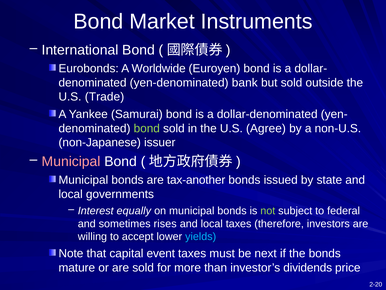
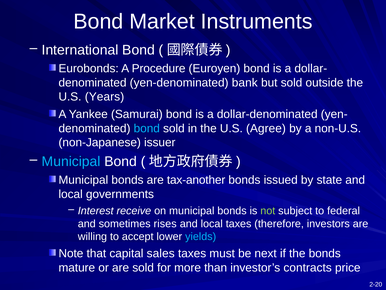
Worldwide: Worldwide -> Procedure (159, 68)
Trade: Trade -> Years (105, 97)
bond colour: light green -> light blue (147, 128)
Municipal colour: pink -> light blue (71, 161)
equally: equally -> receive (134, 210)
event: event -> sales (161, 253)
dividends: dividends -> contracts (308, 267)
